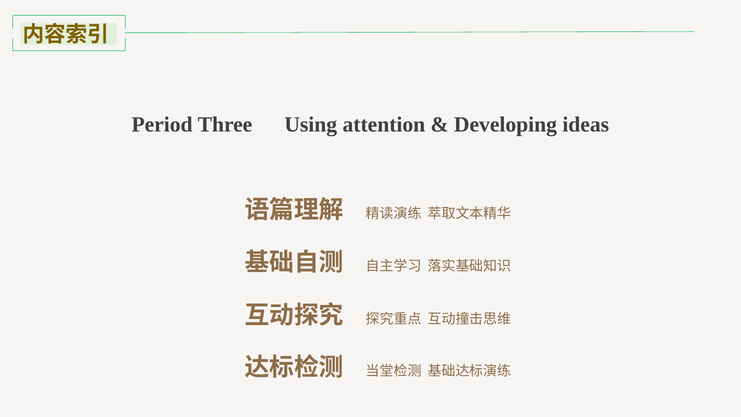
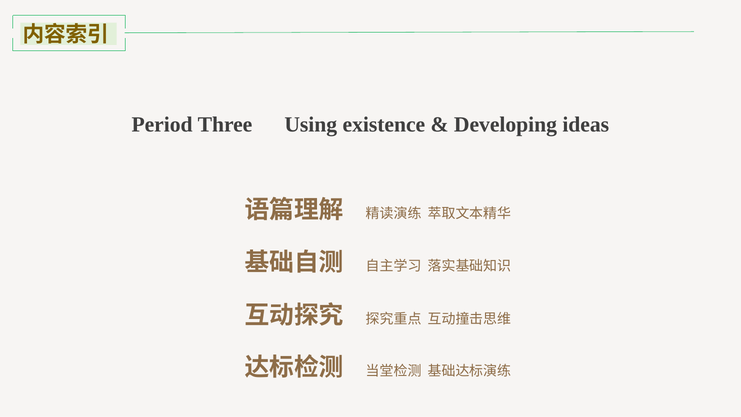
attention: attention -> existence (384, 125)
